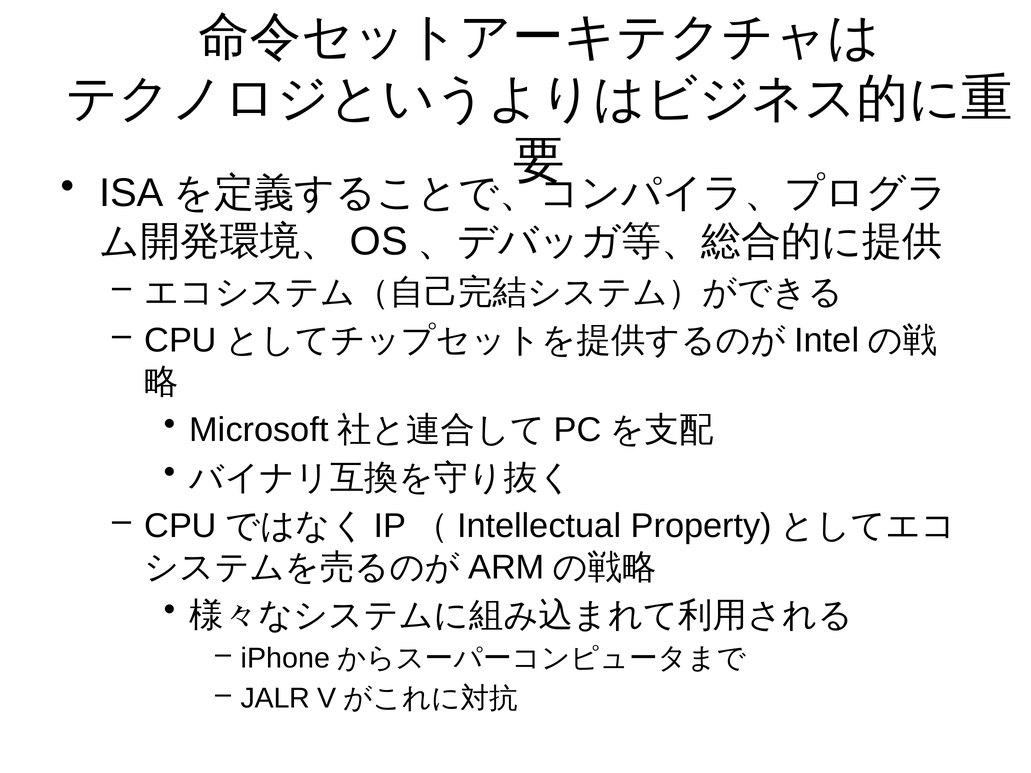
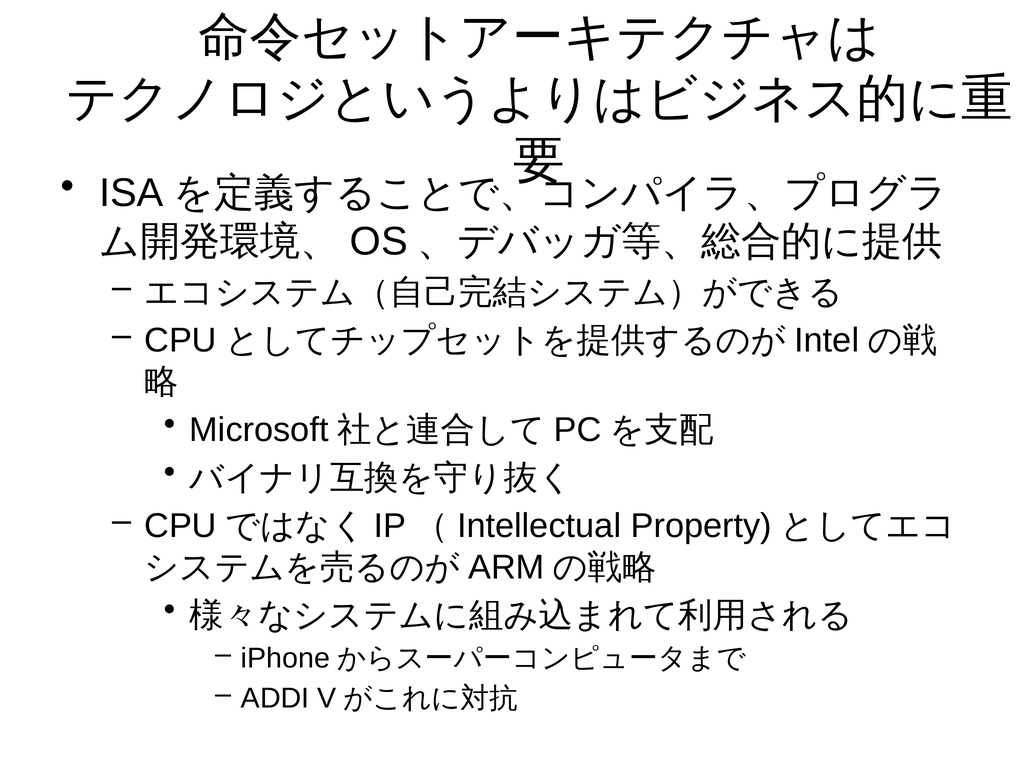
JALR: JALR -> ADDI (275, 699)
